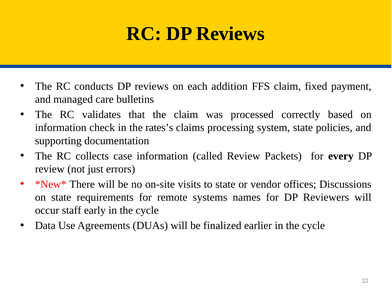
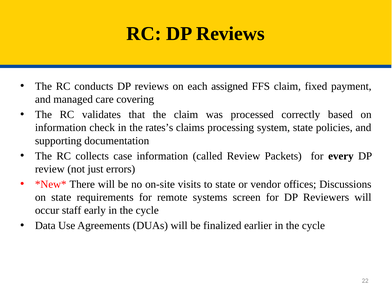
addition: addition -> assigned (230, 86)
bulletins: bulletins -> covering (135, 99)
names: names -> screen (247, 197)
